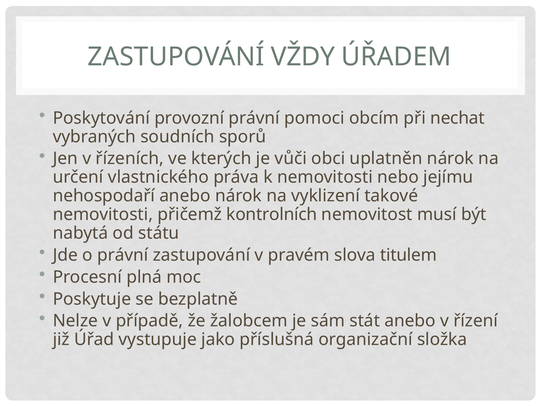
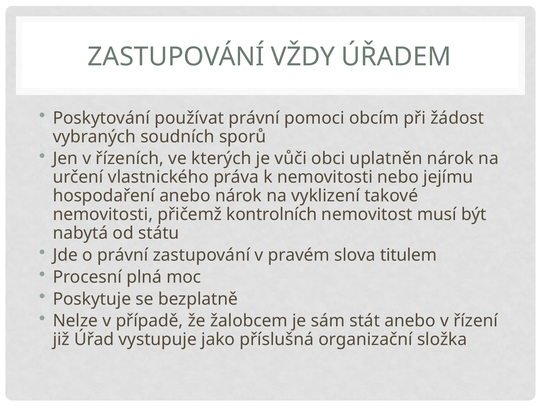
provozní: provozní -> používat (189, 118)
nechat: nechat -> žádost (457, 118)
nehospodaří: nehospodaří -> hospodaření (104, 196)
